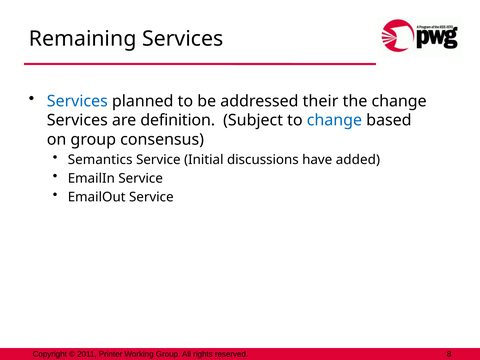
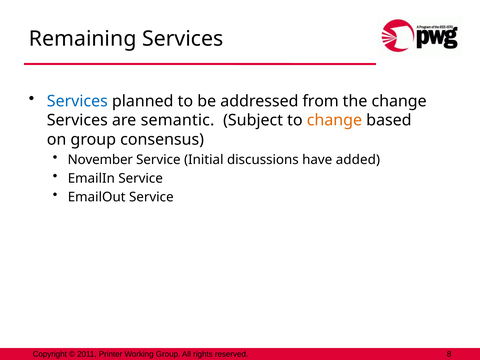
their: their -> from (321, 101)
definition: definition -> semantic (178, 120)
change colour: blue -> orange (334, 120)
Semantics: Semantics -> November (100, 160)
